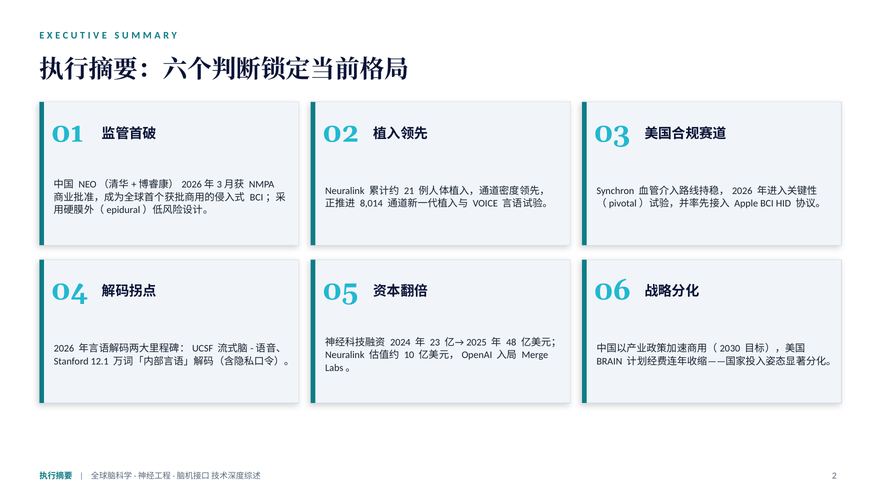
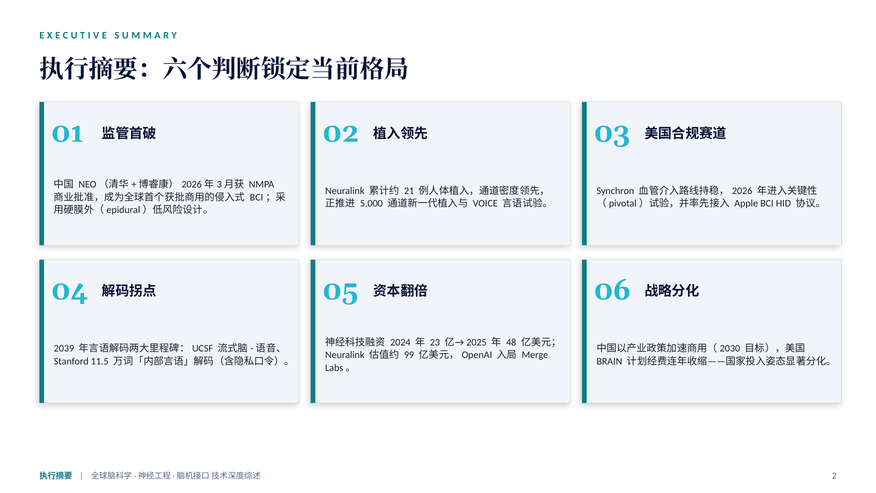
8,014: 8,014 -> 5,000 (371, 204)
2026: 2026 -> 2039 (64, 348)
10: 10 -> 99 (409, 355)
12.1: 12.1 -> 11.5 (100, 361)
